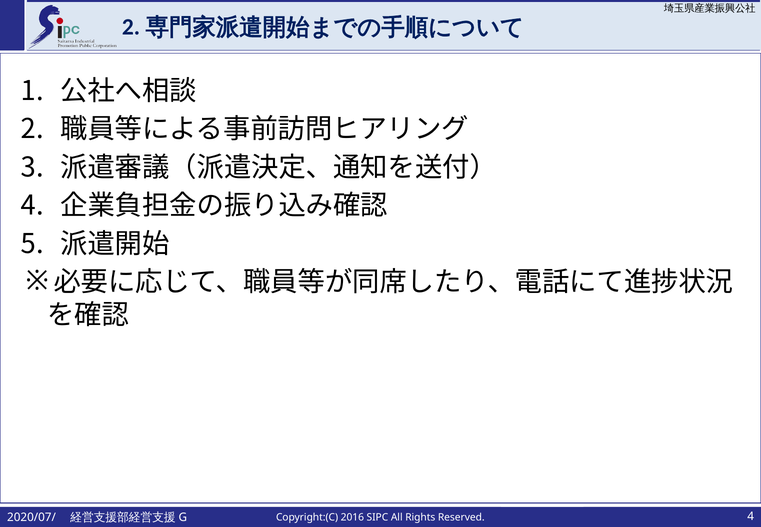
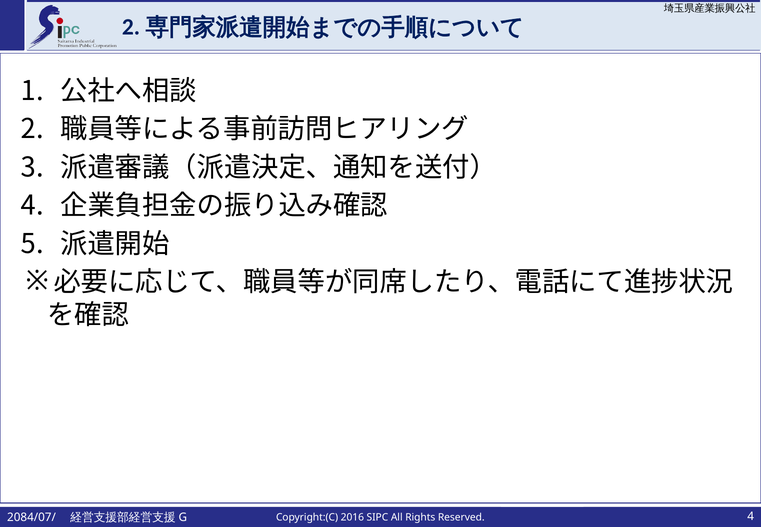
2020/07/: 2020/07/ -> 2084/07/ (31, 517)
